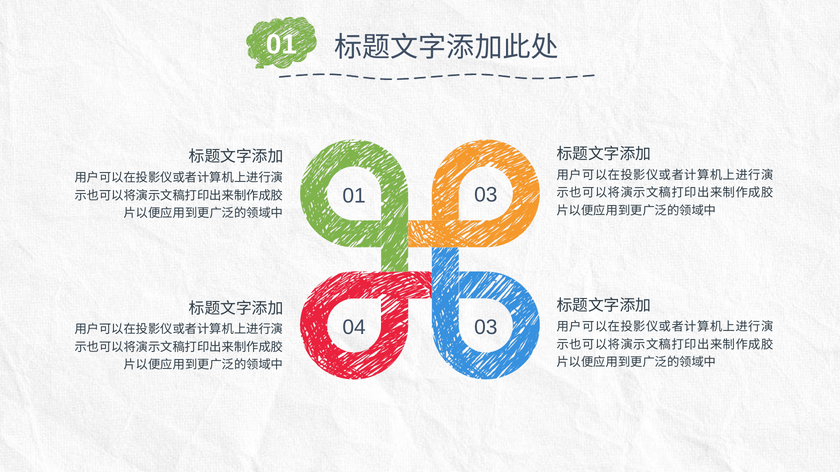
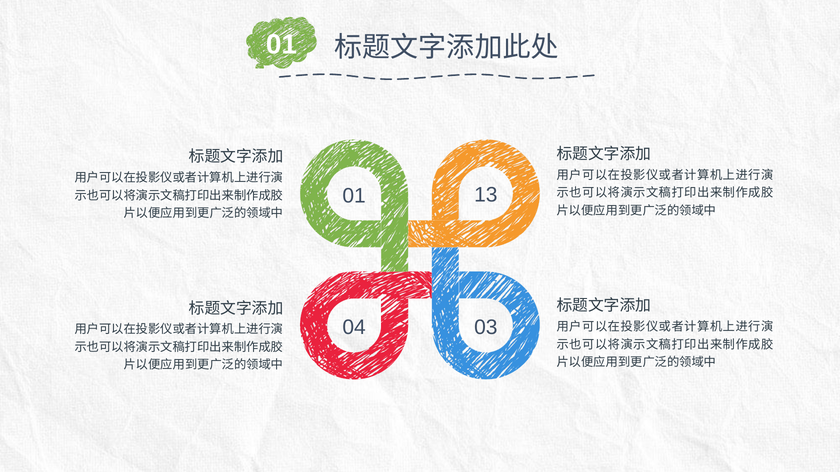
03: 03 -> 13 (486, 195)
